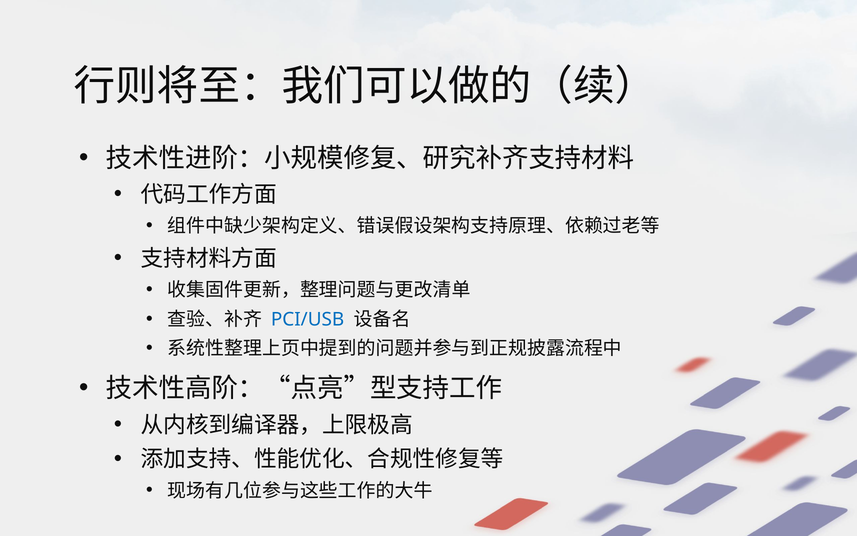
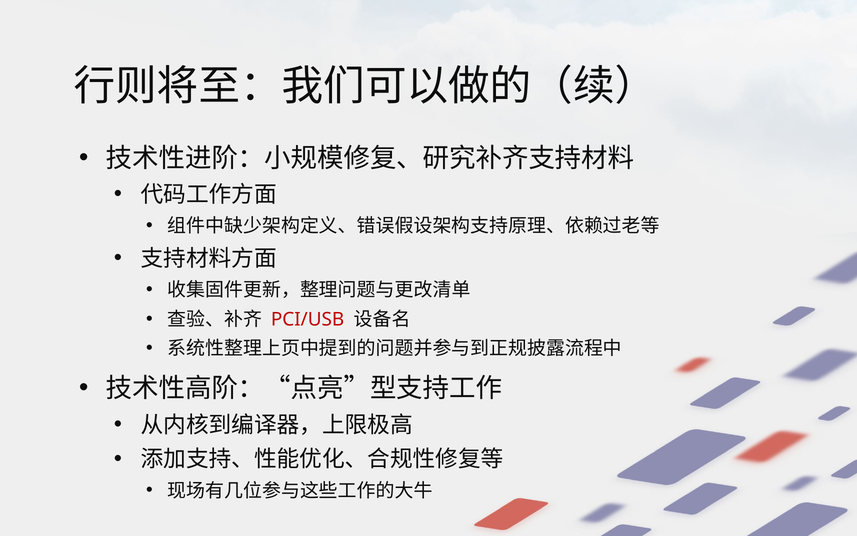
PCI/USB colour: blue -> red (308, 319)
